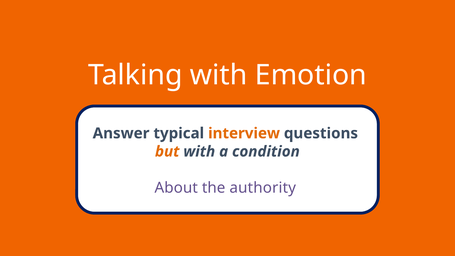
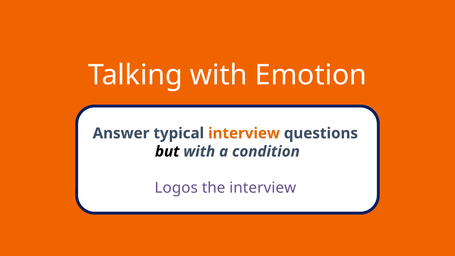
but colour: orange -> black (167, 151)
About: About -> Logos (176, 188)
the authority: authority -> interview (263, 188)
